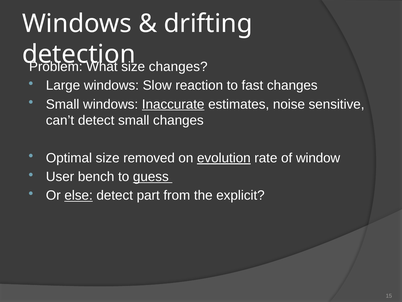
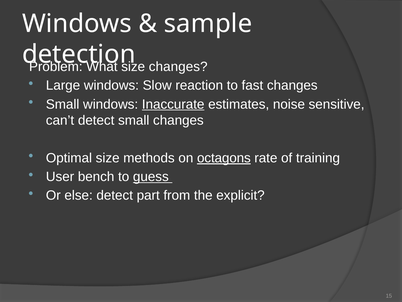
drifting: drifting -> sample (208, 24)
removed: removed -> methods (149, 158)
evolution: evolution -> octagons (224, 158)
window: window -> training (318, 158)
else underline: present -> none (79, 195)
